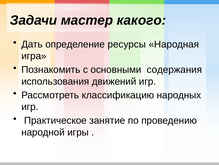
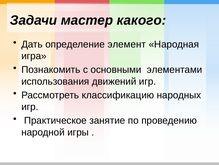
ресурсы: ресурсы -> элемент (127, 44)
содержания: содержания -> элементами (174, 69)
